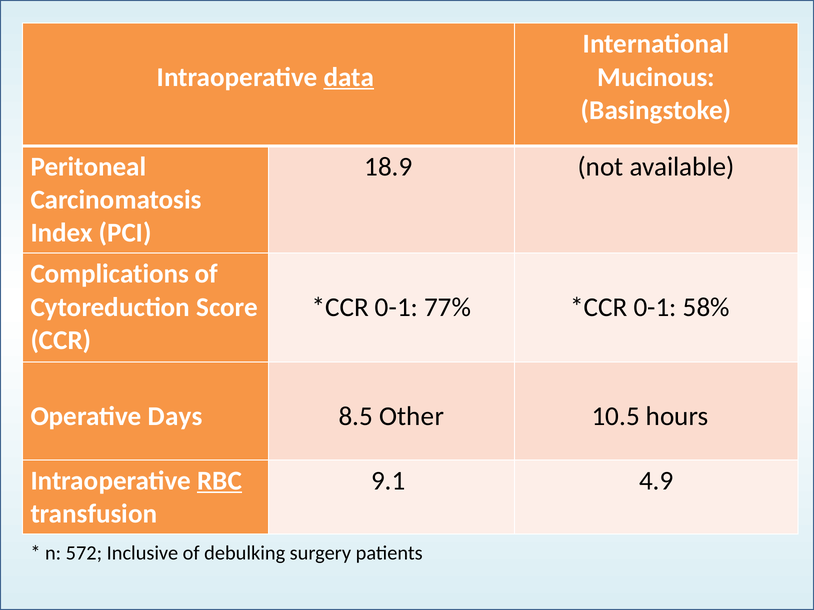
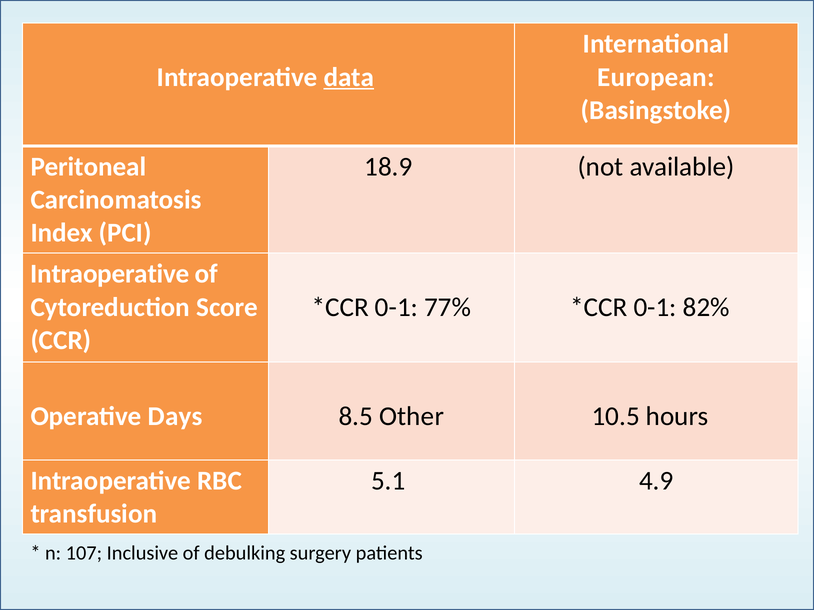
Mucinous: Mucinous -> European (656, 77)
Complications: Complications -> Intraoperative (110, 274)
58%: 58% -> 82% (706, 307)
RBC underline: present -> none (220, 481)
9.1: 9.1 -> 5.1 (388, 481)
572: 572 -> 107 (84, 554)
